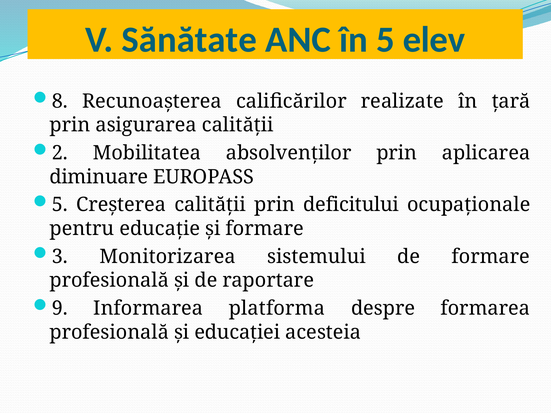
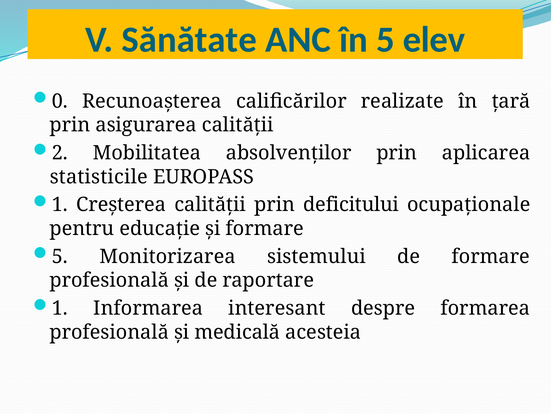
8: 8 -> 0 (60, 101)
diminuare: diminuare -> statisticile (99, 177)
5: 5 -> 1 (60, 205)
3: 3 -> 5 (60, 257)
9: 9 -> 1 (60, 309)
platforma: platforma -> interesant (277, 309)
educației: educației -> medicală (237, 332)
